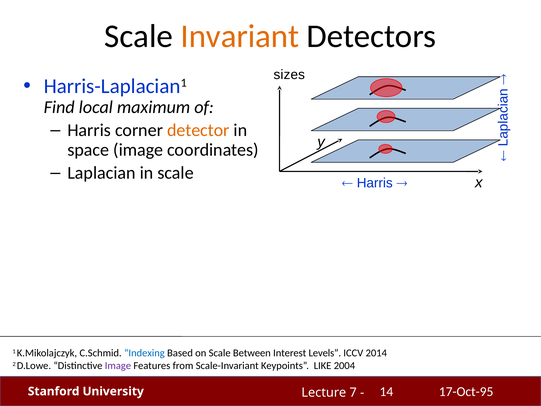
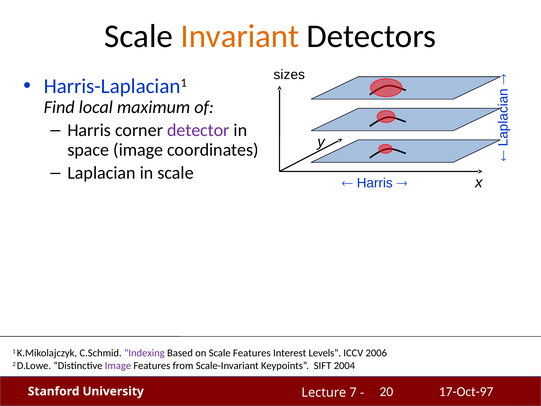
detector colour: orange -> purple (198, 130)
Indexing colour: blue -> purple (144, 353)
Scale Between: Between -> Features (252, 353)
2014: 2014 -> 2006 (376, 353)
LIKE: LIKE -> SIFT (323, 366)
17-Oct-95: 17-Oct-95 -> 17-Oct-97 (466, 391)
14: 14 -> 20 (386, 391)
